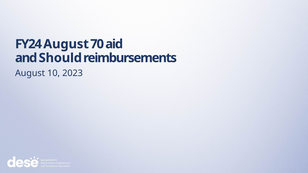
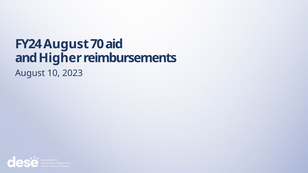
Should: Should -> Higher (60, 58)
